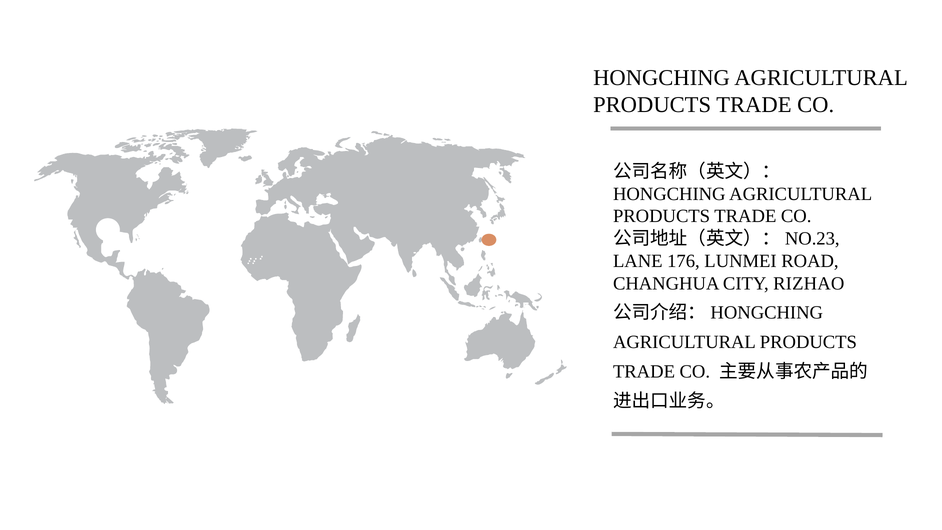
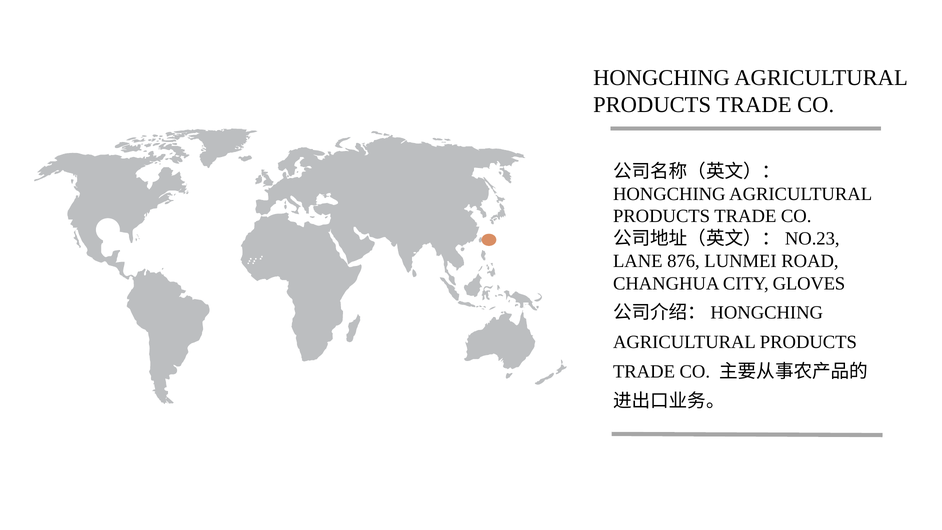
176: 176 -> 876 (683, 261)
RIZHAO: RIZHAO -> GLOVES (809, 283)
